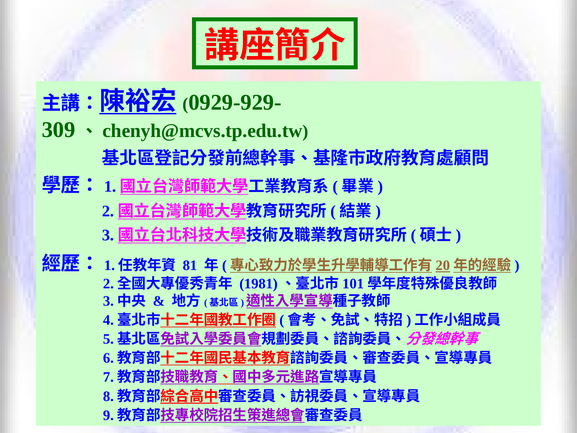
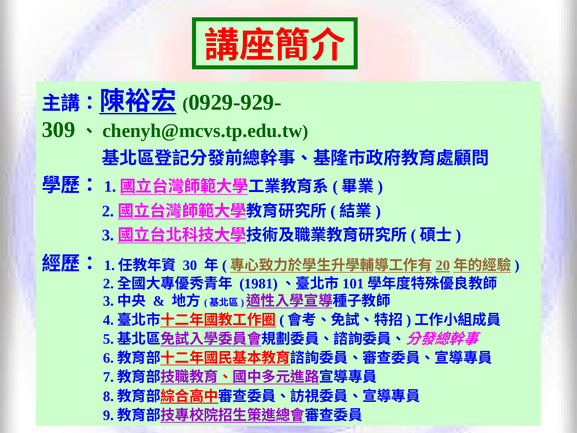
81: 81 -> 30 (190, 265)
